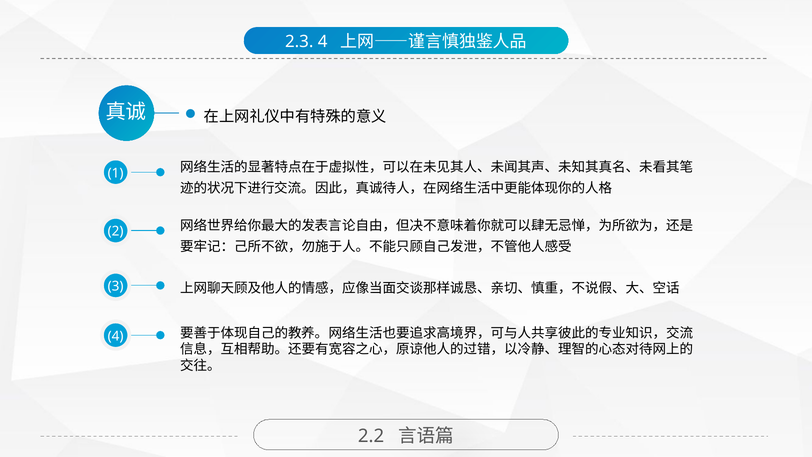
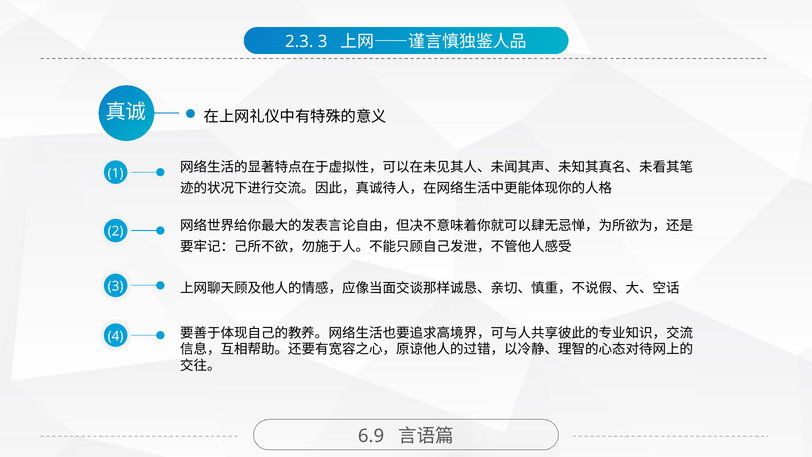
2.3 4: 4 -> 3 (323, 42)
2.2: 2.2 -> 6.9 (371, 436)
